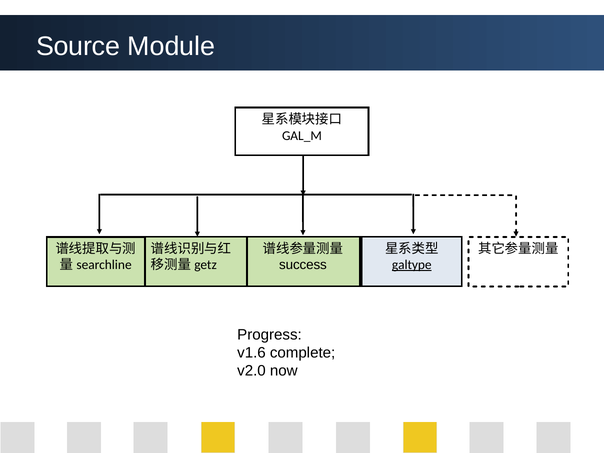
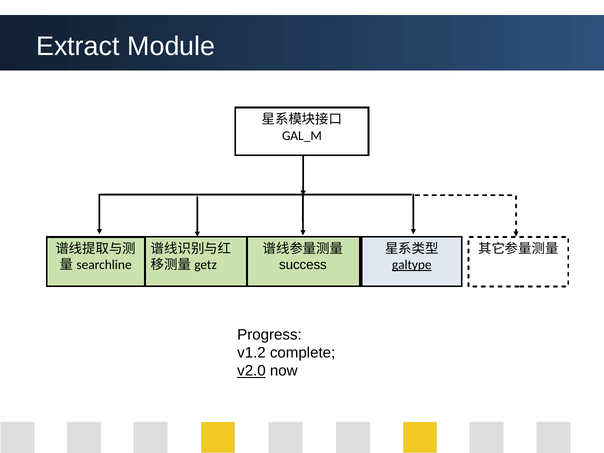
Source: Source -> Extract (78, 46)
v1.6: v1.6 -> v1.2 (251, 353)
v2.0 underline: none -> present (251, 371)
